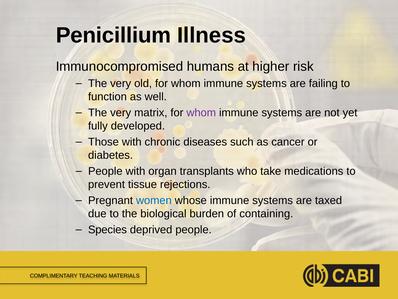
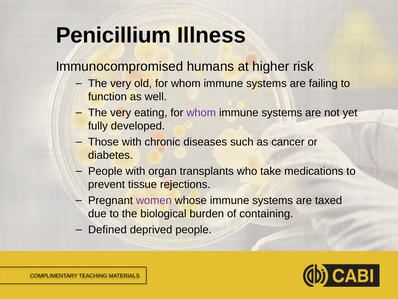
matrix: matrix -> eating (151, 113)
women colour: blue -> purple (154, 200)
Species: Species -> Defined (107, 229)
